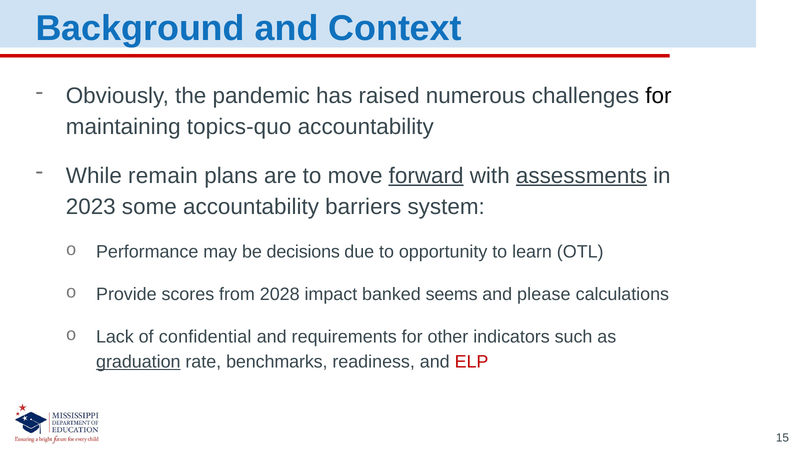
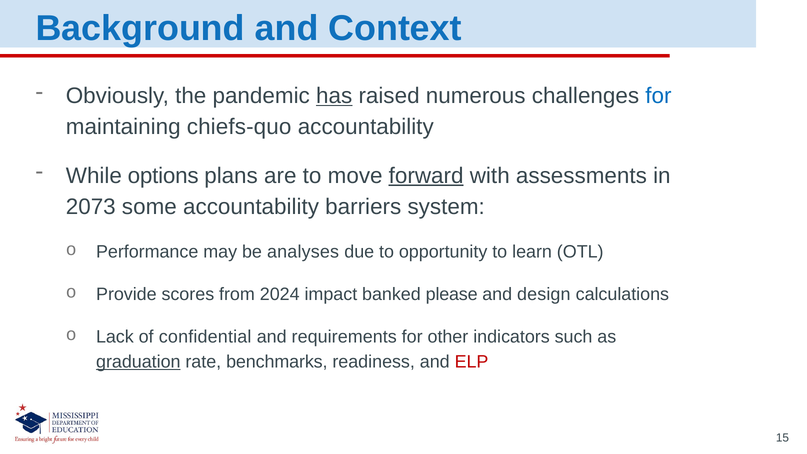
has underline: none -> present (334, 96)
for colour: black -> blue (658, 96)
topics-quo: topics-quo -> chiefs-quo (239, 127)
remain: remain -> options (163, 176)
assessments underline: present -> none (581, 176)
2023: 2023 -> 2073 (91, 207)
decisions: decisions -> analyses (303, 252)
2028: 2028 -> 2024 (280, 294)
seems: seems -> please (452, 294)
please: please -> design (544, 294)
